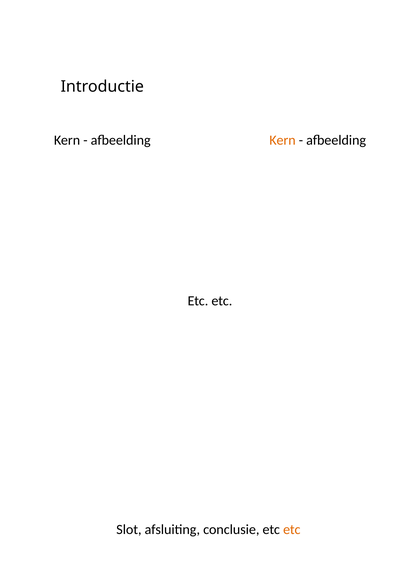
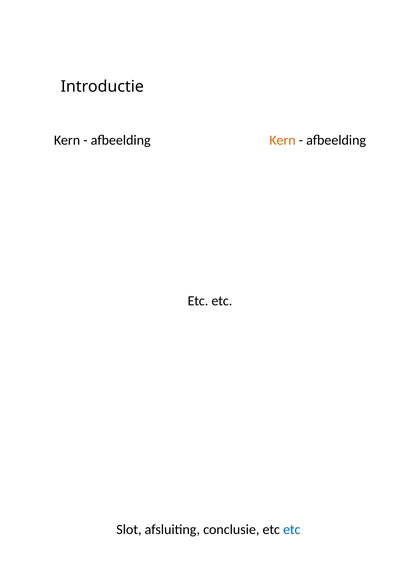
etc colour: orange -> blue (292, 529)
